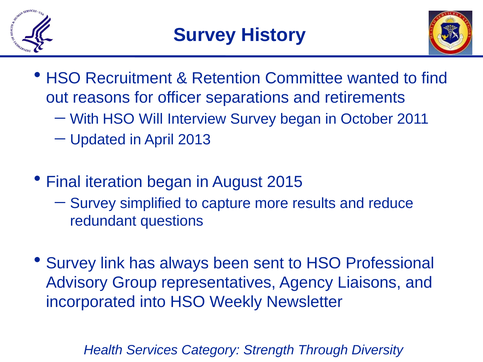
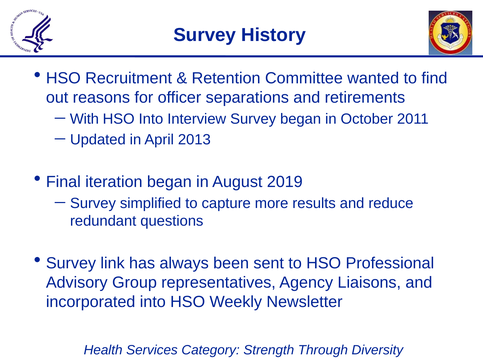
HSO Will: Will -> Into (151, 119)
2015: 2015 -> 2019 (285, 182)
